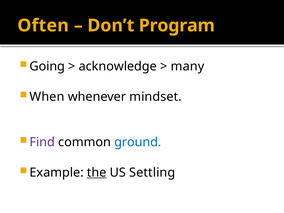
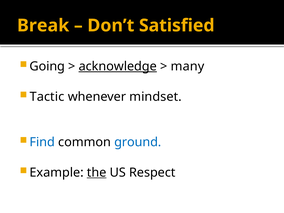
Often: Often -> Break (43, 26)
Program: Program -> Satisfied (177, 26)
acknowledge underline: none -> present (118, 66)
When: When -> Tactic (47, 97)
Find colour: purple -> blue (42, 142)
Settling: Settling -> Respect (152, 172)
